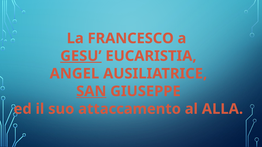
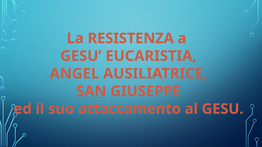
FRANCESCO: FRANCESCO -> RESISTENZA (131, 38)
GESU underline: present -> none (81, 56)
al ALLA: ALLA -> GESU (223, 109)
